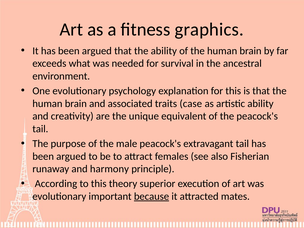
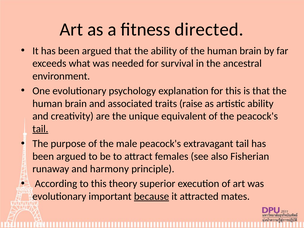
graphics: graphics -> directed (209, 29)
case: case -> raise (191, 104)
tail underline: none -> present (40, 129)
